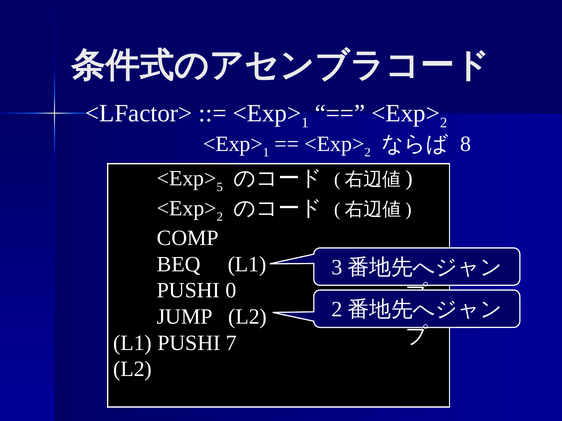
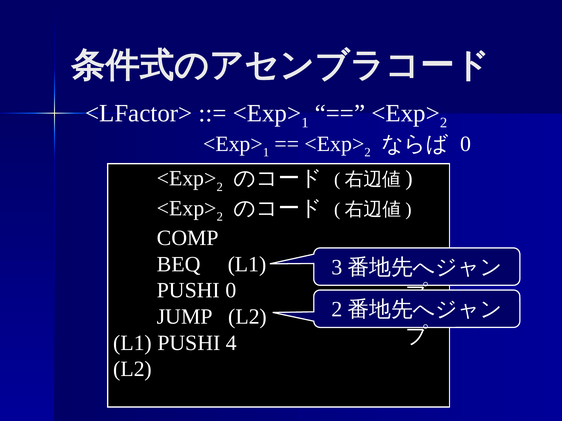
8: 8 -> 0 (466, 144)
5: 5 -> 2 (220, 187)
7: 7 -> 4 (231, 343)
